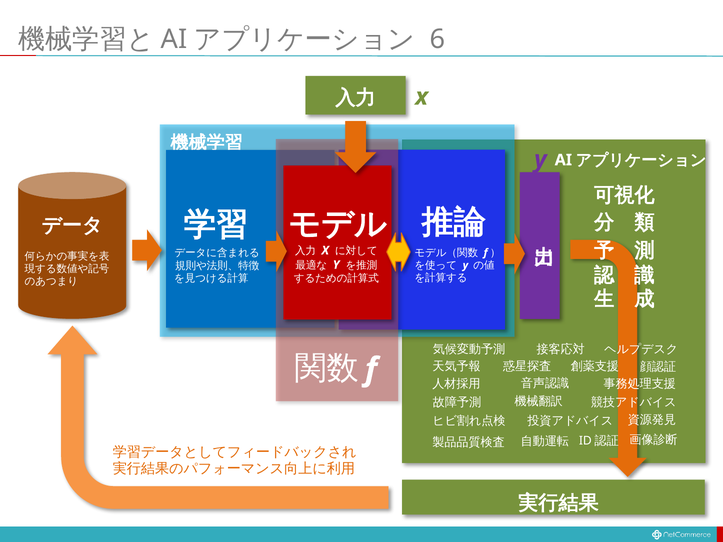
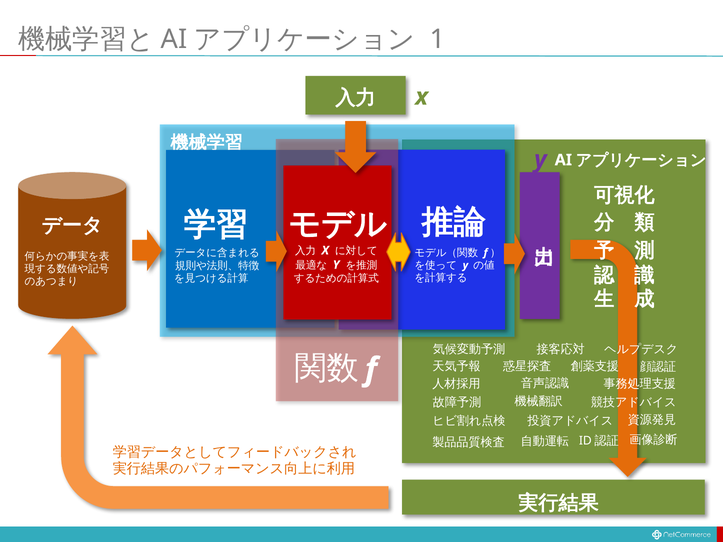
6: 6 -> 1 (438, 39)
